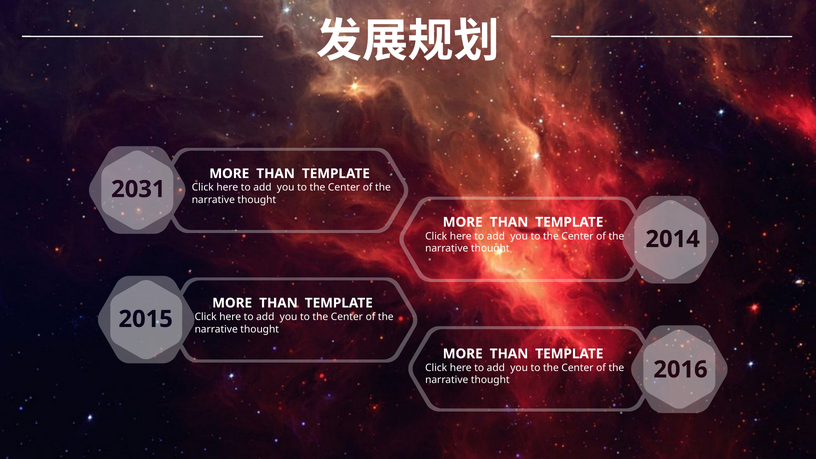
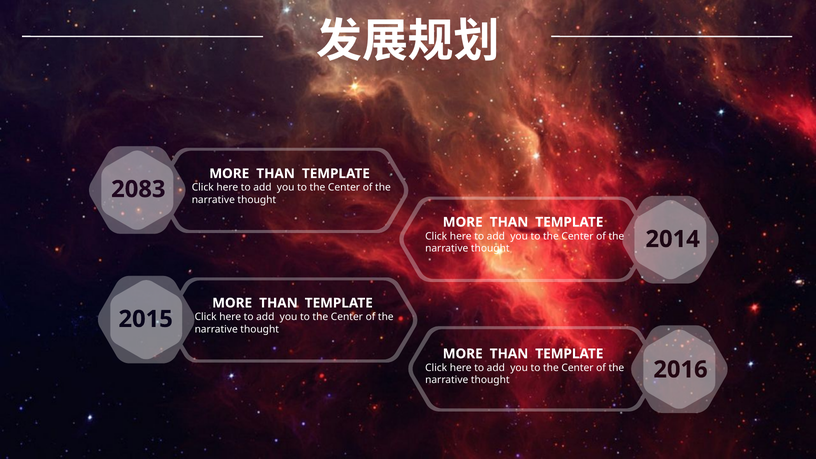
2031: 2031 -> 2083 (138, 189)
